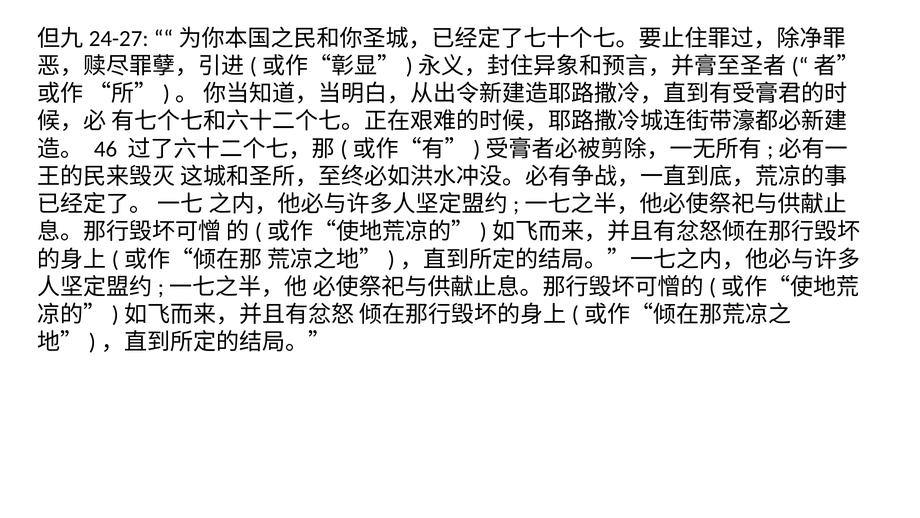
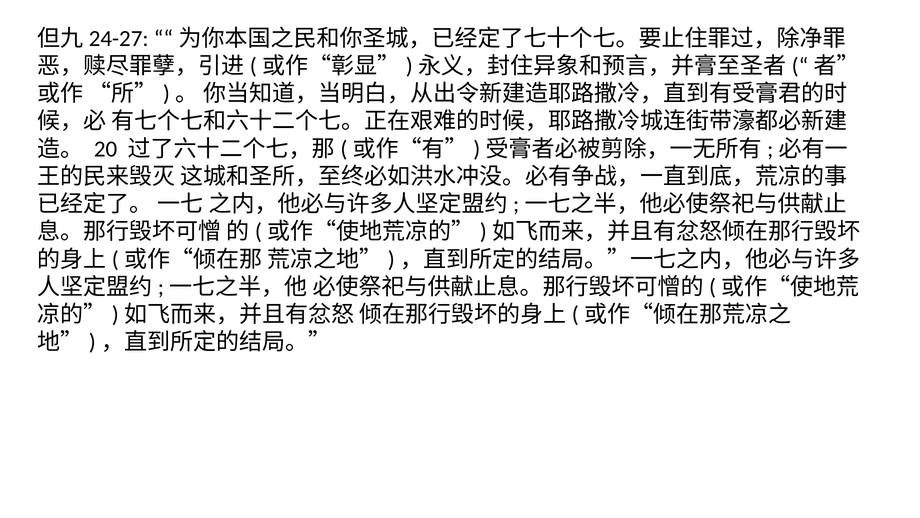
46: 46 -> 20 (106, 149)
